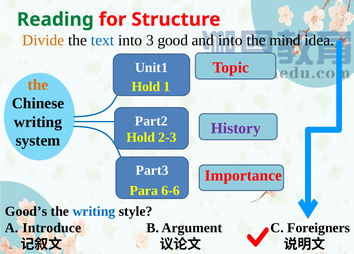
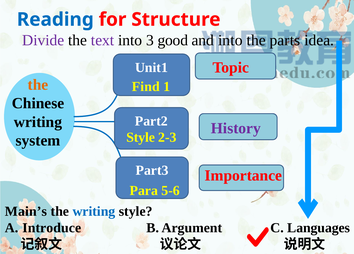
Reading colour: green -> blue (55, 20)
Divide colour: orange -> purple (43, 40)
text colour: blue -> purple (103, 40)
mind: mind -> parts (285, 40)
Hold: Hold -> Find (146, 87)
Hold: Hold -> Style (141, 137)
6-6: 6-6 -> 5-6 (171, 190)
Good’s: Good’s -> Main’s (26, 211)
Foreigners: Foreigners -> Languages (319, 228)
